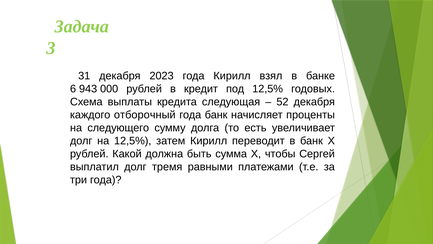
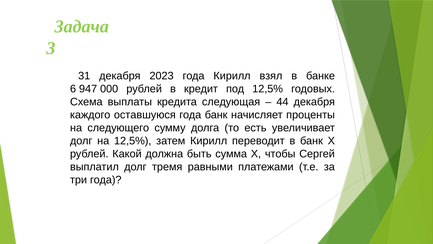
943: 943 -> 947 (88, 89)
52: 52 -> 44 (282, 102)
отборочный: отборочный -> оставшуюся (145, 115)
